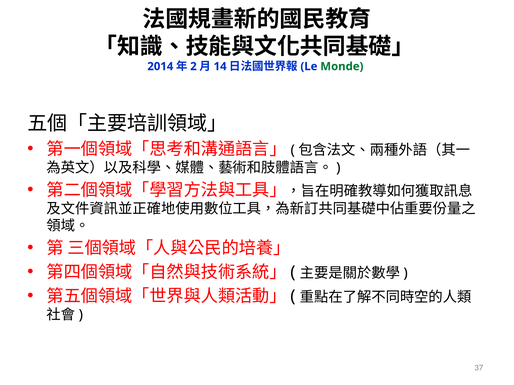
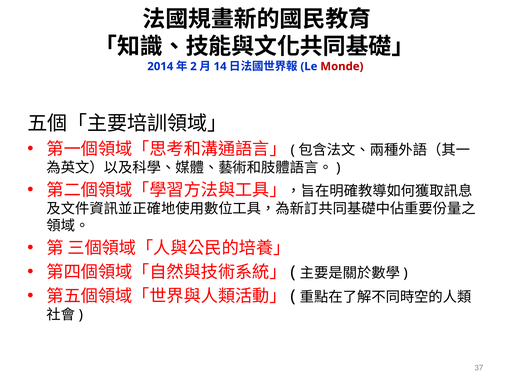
Monde colour: green -> red (342, 66)
